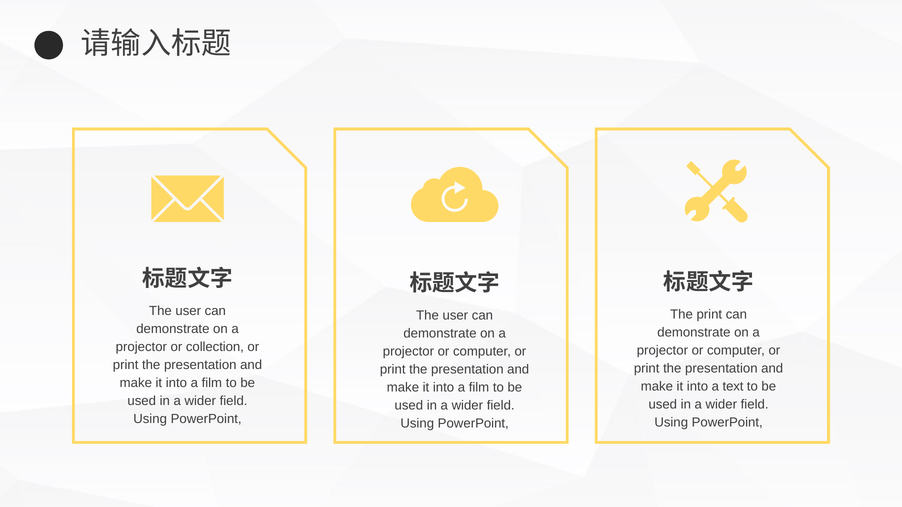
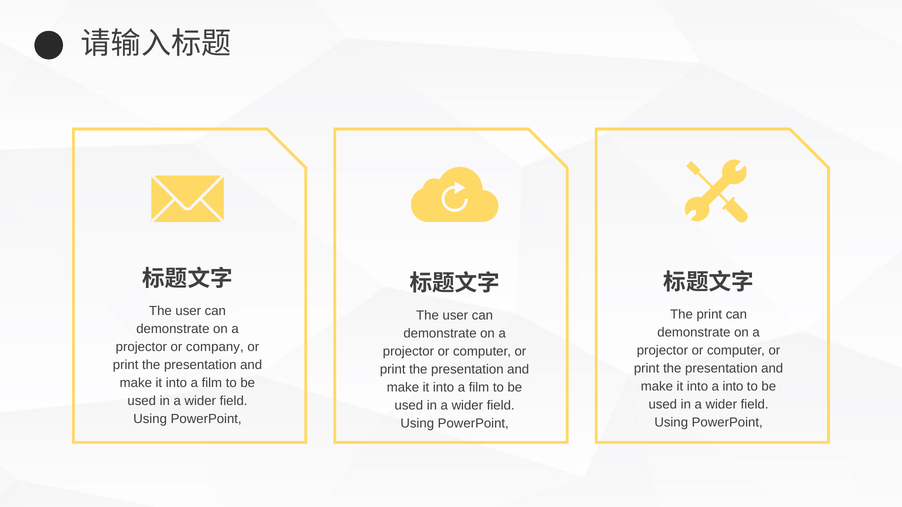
collection: collection -> company (215, 347)
a text: text -> into (733, 387)
